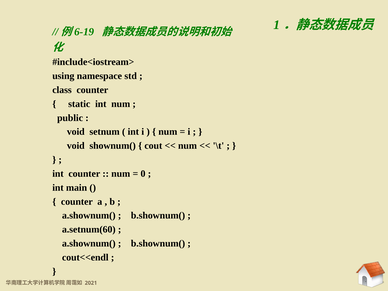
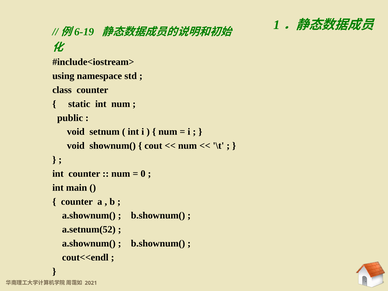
a.setnum(60: a.setnum(60 -> a.setnum(52 (89, 230)
